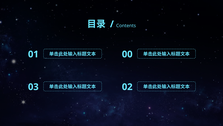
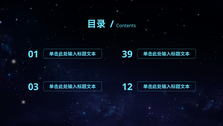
00: 00 -> 39 (127, 54)
02: 02 -> 12 (127, 87)
